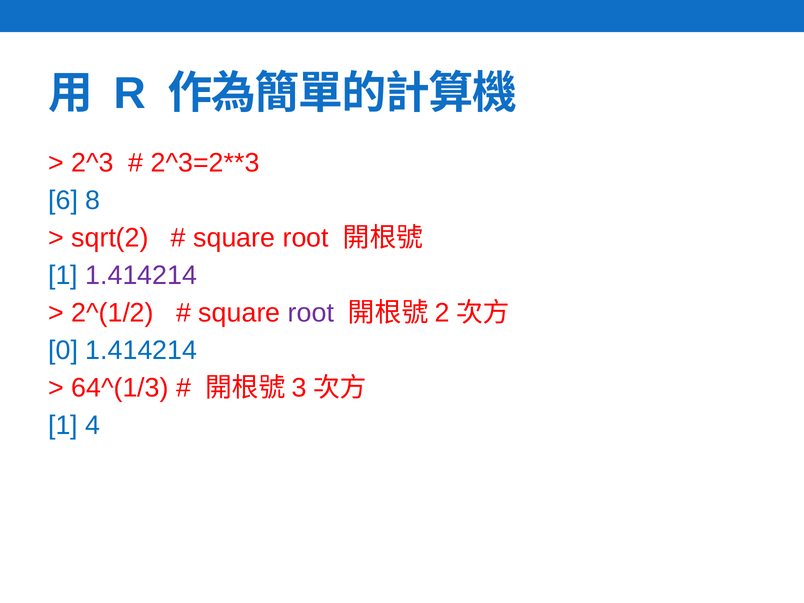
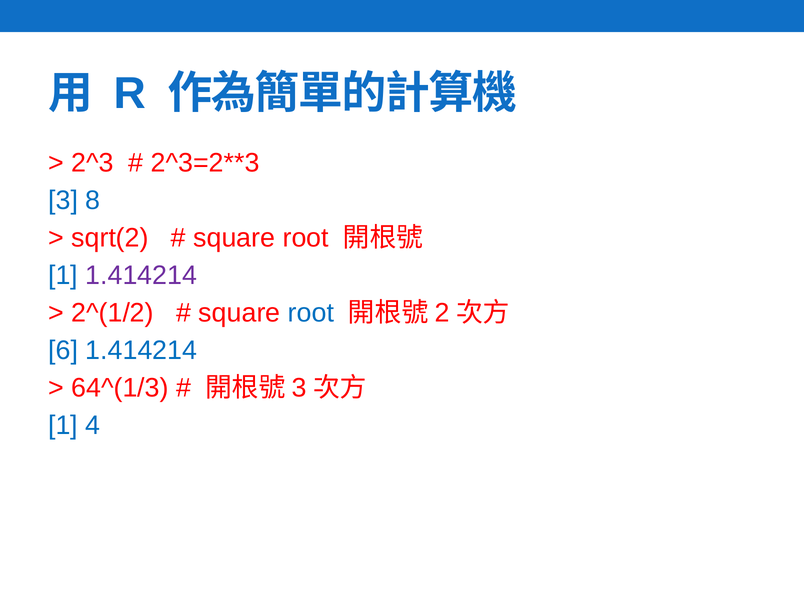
6: 6 -> 3 (63, 200)
root colour: purple -> blue (311, 313)
0: 0 -> 6 (63, 350)
